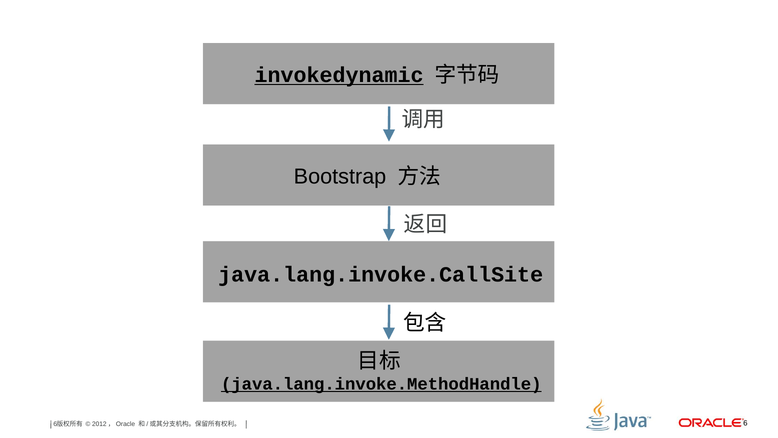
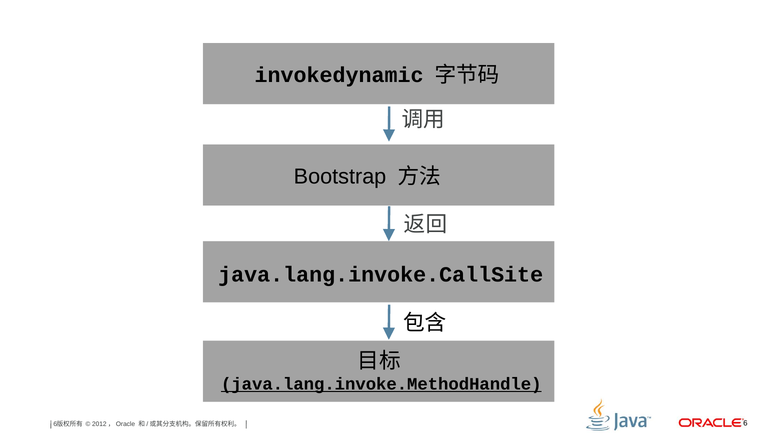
invokedynamic underline: present -> none (339, 75)
